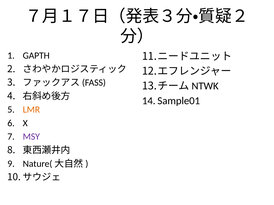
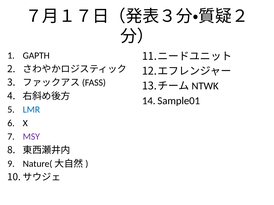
LMR colour: orange -> blue (31, 110)
